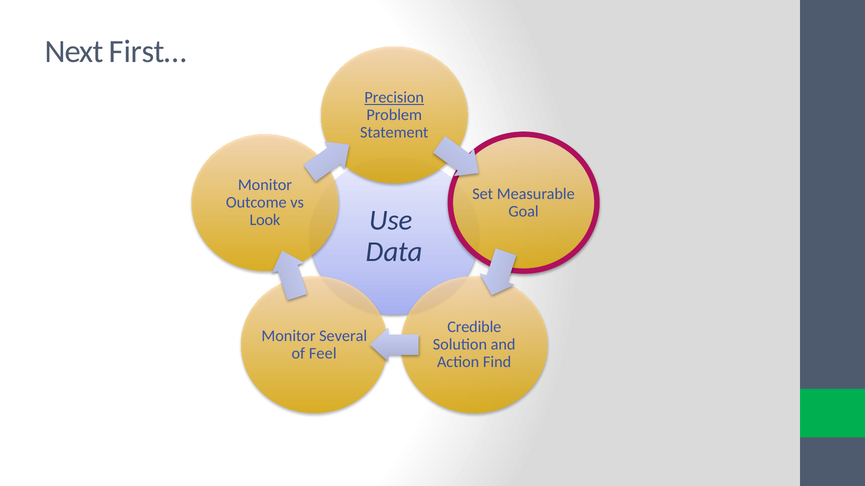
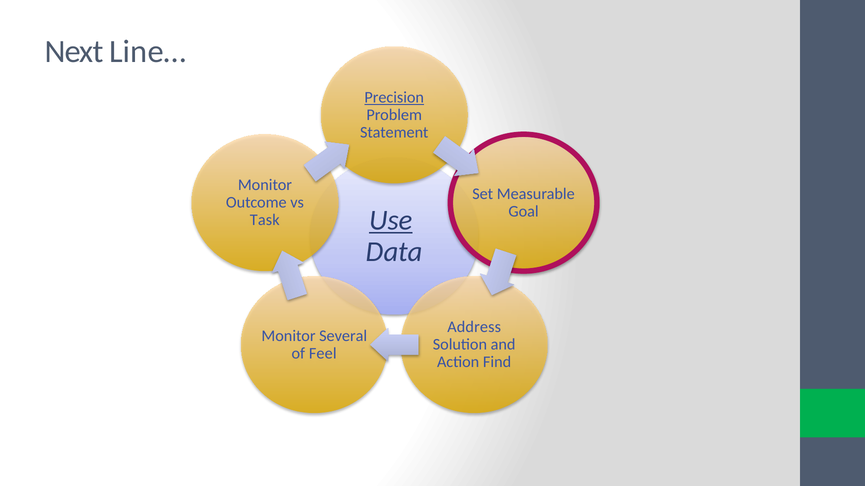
First…: First… -> Line… (148, 51)
Use underline: none -> present (391, 221)
Look: Look -> Task (265, 220)
Credible: Credible -> Address (474, 327)
